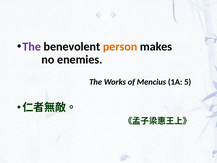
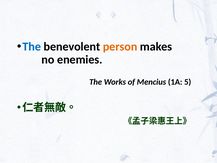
The colour: purple -> blue (32, 47)
